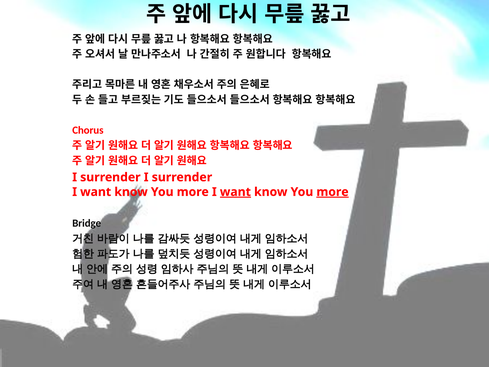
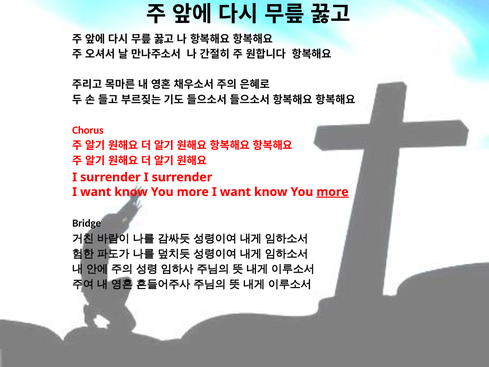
want underline: present -> none (235, 192)
